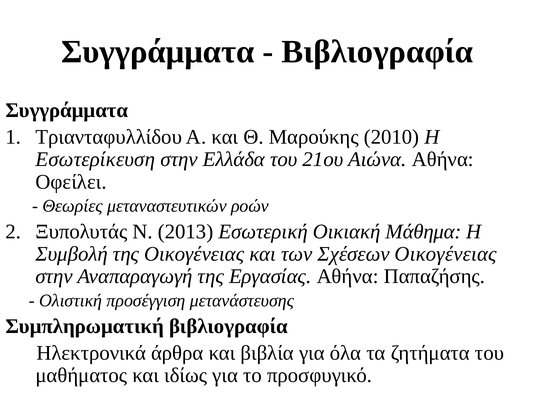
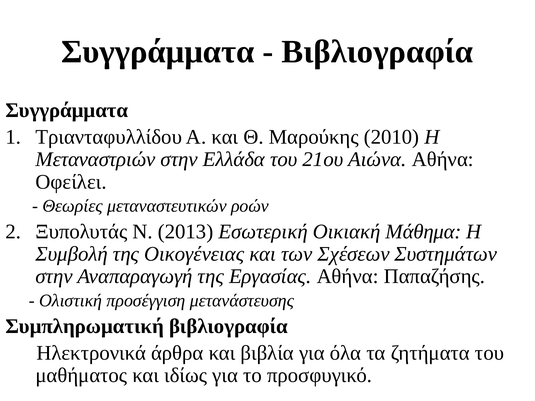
Εσωτερίκευση: Εσωτερίκευση -> Μεταναστριών (95, 159)
Σχέσεων Οικογένειας: Οικογένειας -> Συστημάτων (446, 254)
